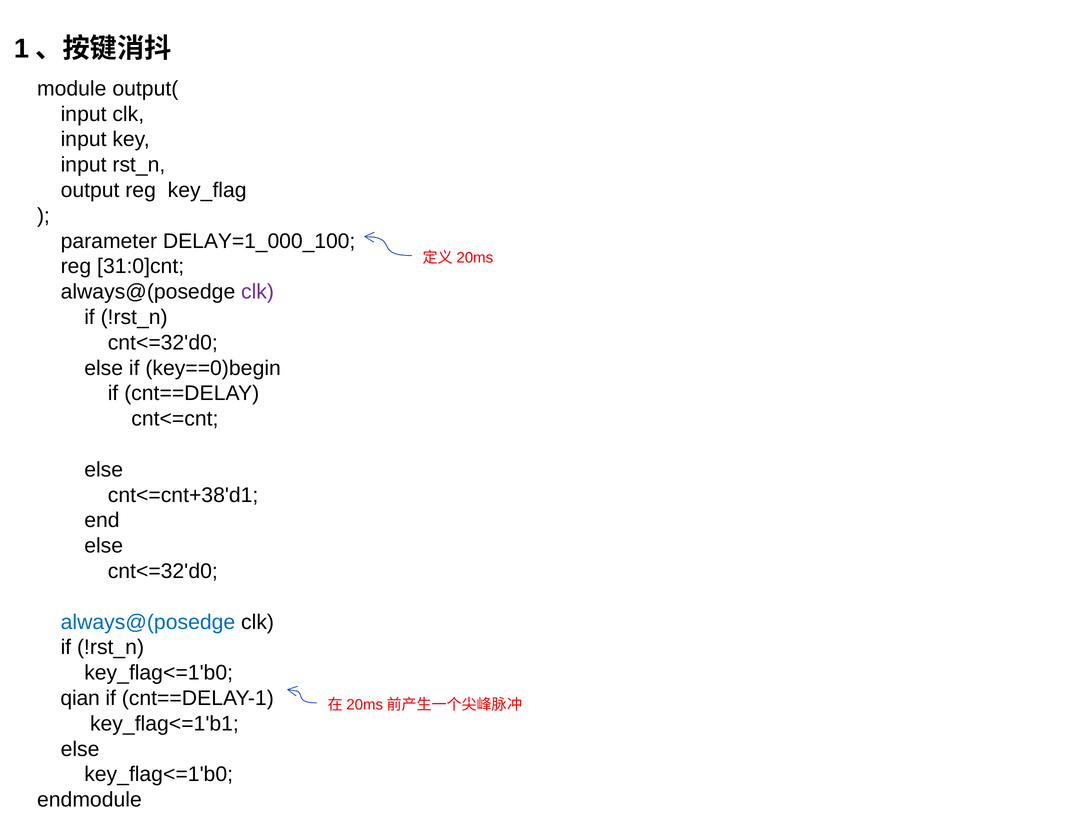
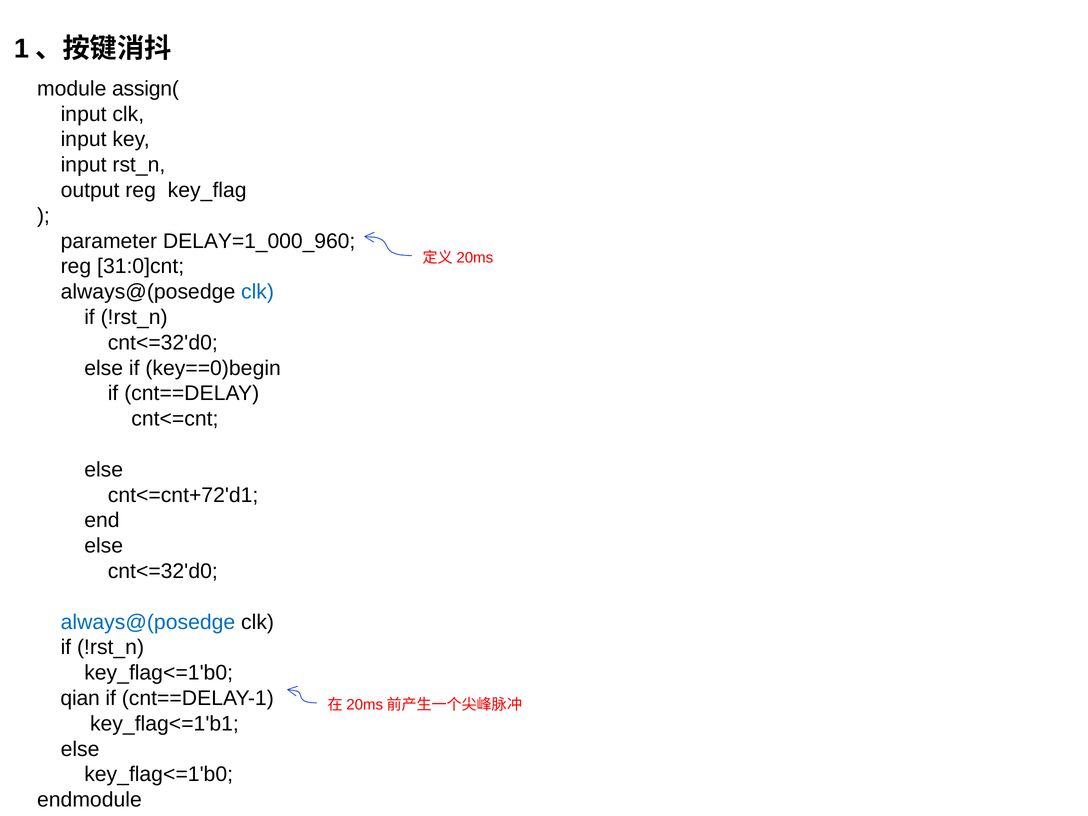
output(: output( -> assign( (145, 89)
DELAY=1_000_100: DELAY=1_000_100 -> DELAY=1_000_960 (259, 241)
clk colour: purple -> blue (258, 292)
cnt<=cnt+38'd1: cnt<=cnt+38'd1 -> cnt<=cnt+72'd1 (183, 495)
